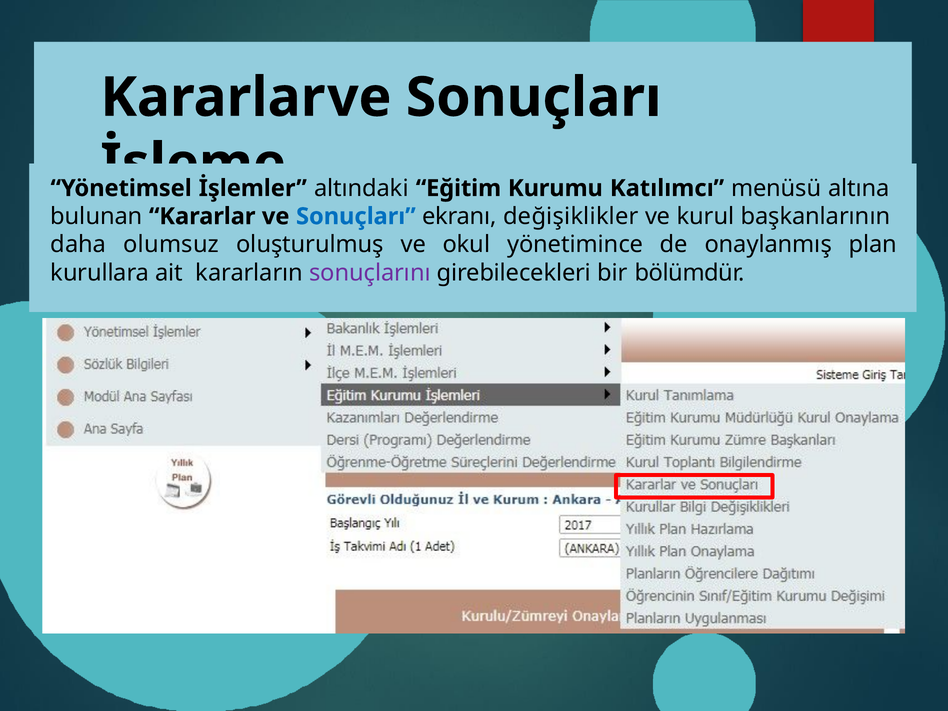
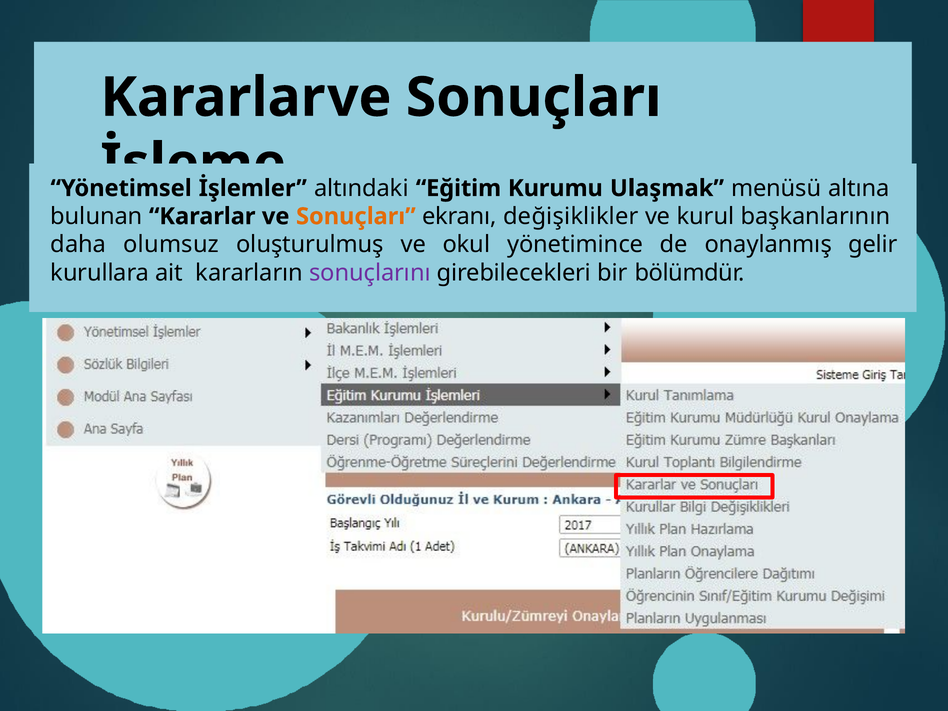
Katılımcı: Katılımcı -> Ulaşmak (667, 188)
Sonuçları colour: blue -> orange (356, 216)
plan: plan -> gelir (873, 245)
